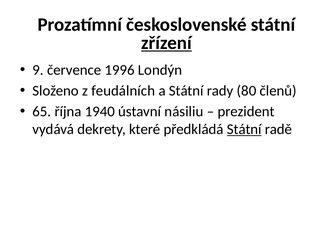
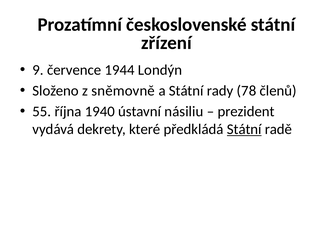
zřízení underline: present -> none (166, 43)
1996: 1996 -> 1944 (120, 70)
feudálních: feudálních -> sněmovně (123, 91)
80: 80 -> 78 (246, 91)
65: 65 -> 55 (42, 111)
